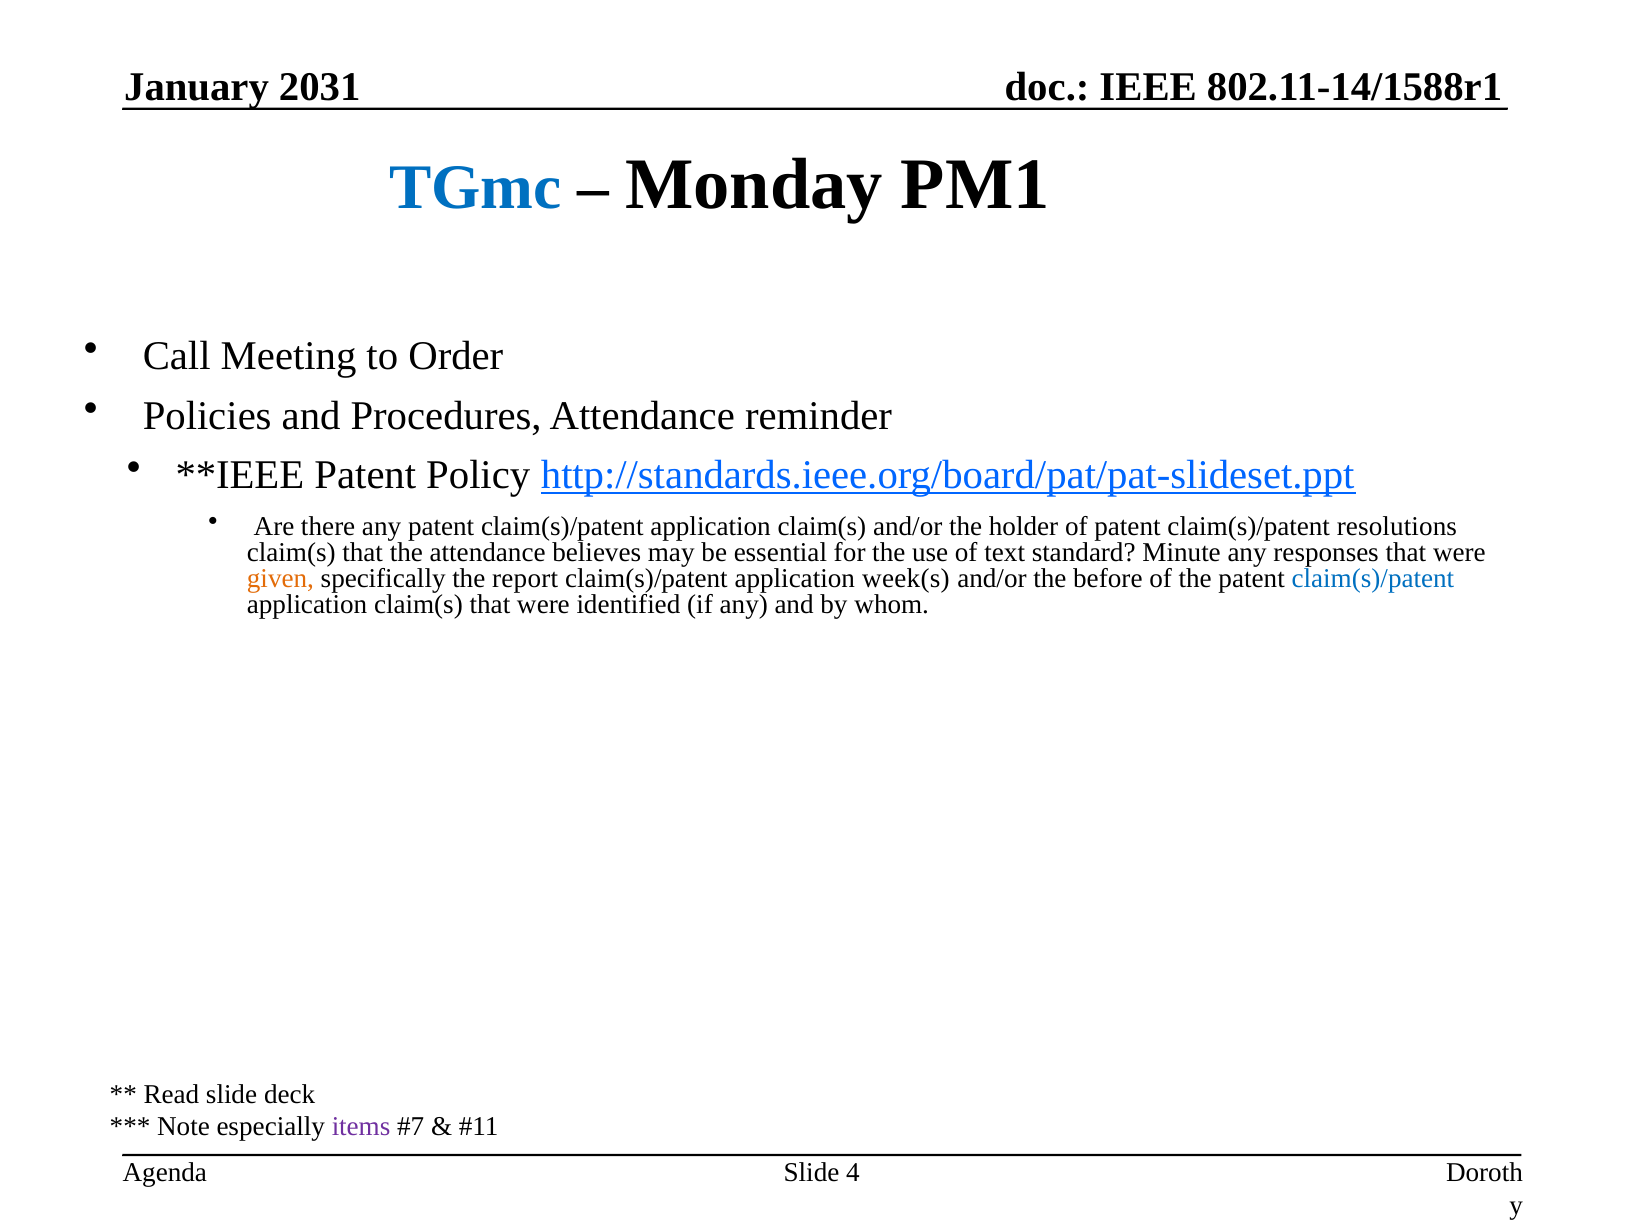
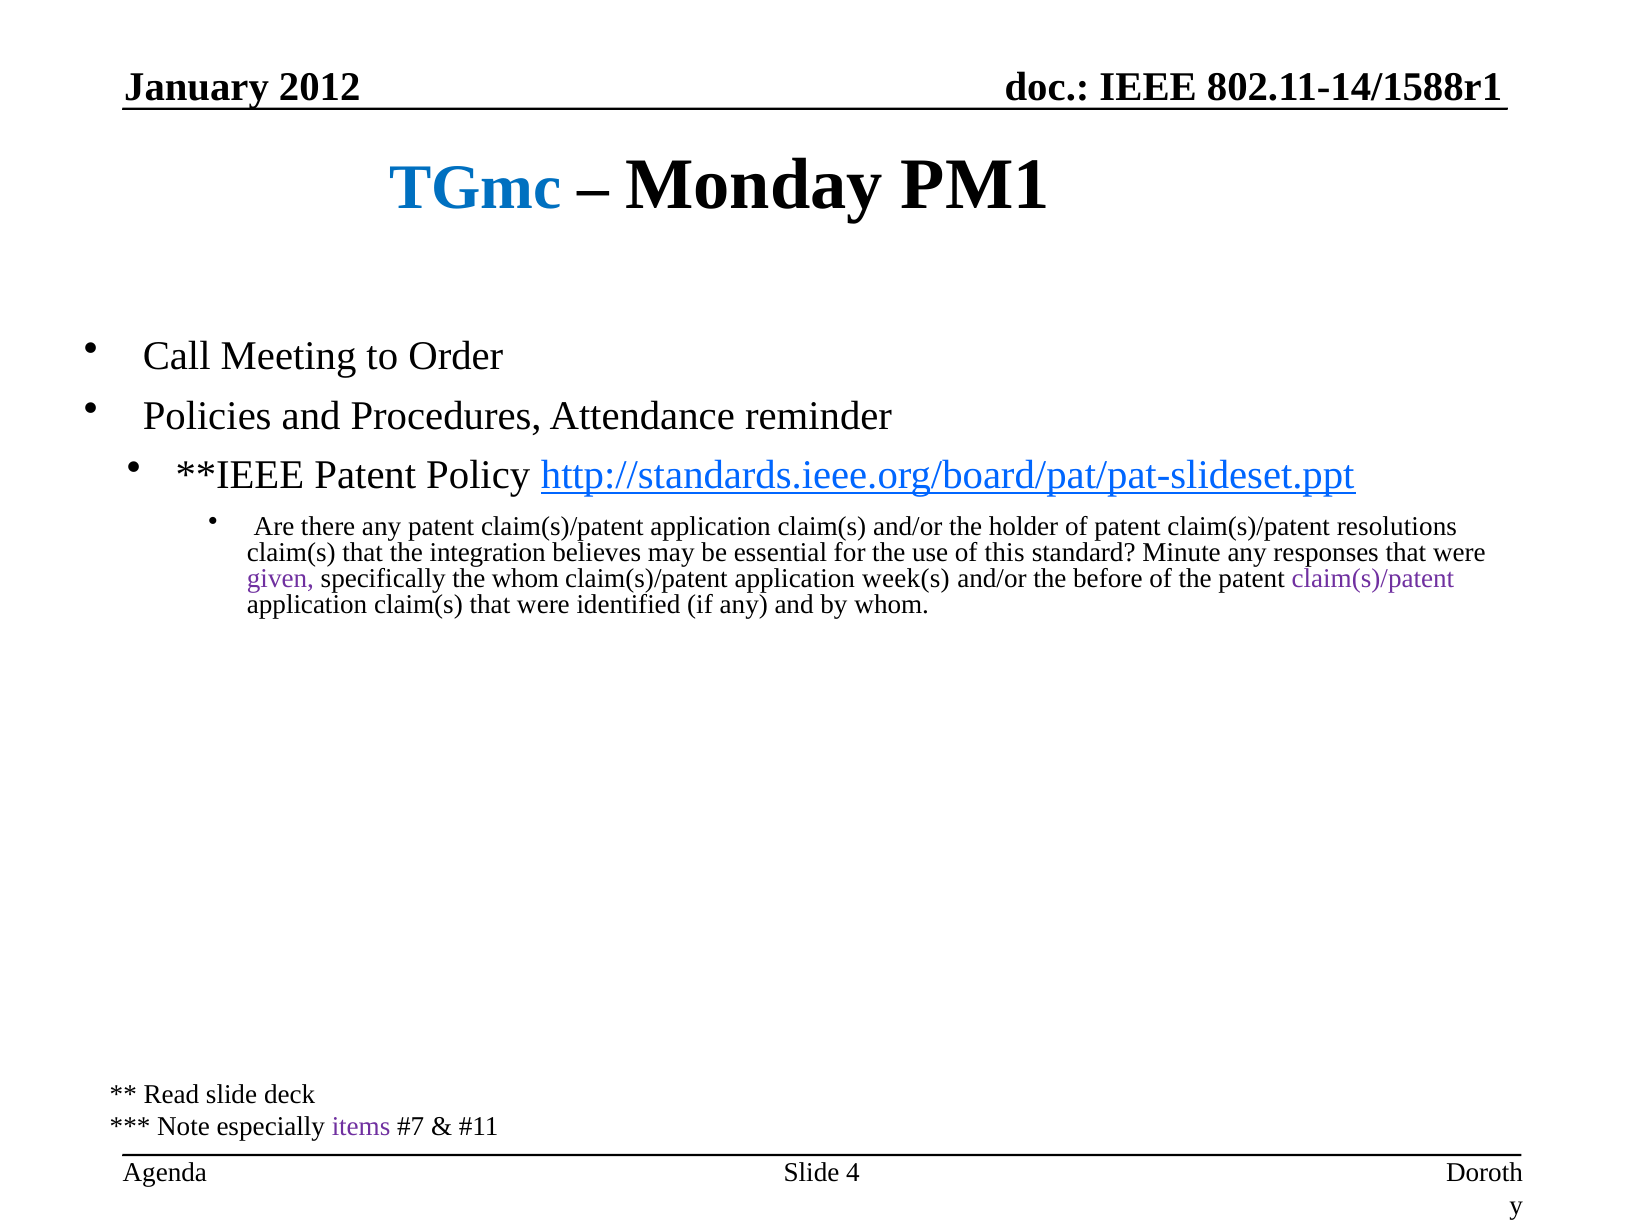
2031: 2031 -> 2012 (320, 87)
the attendance: attendance -> integration (488, 552)
text: text -> this (1005, 552)
given colour: orange -> purple (280, 578)
the report: report -> whom (525, 578)
claim(s)/patent colour: blue -> purple (1373, 578)
